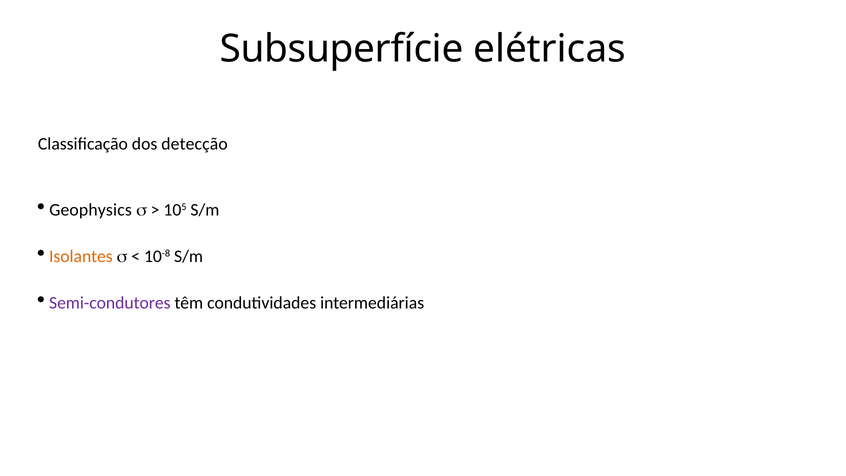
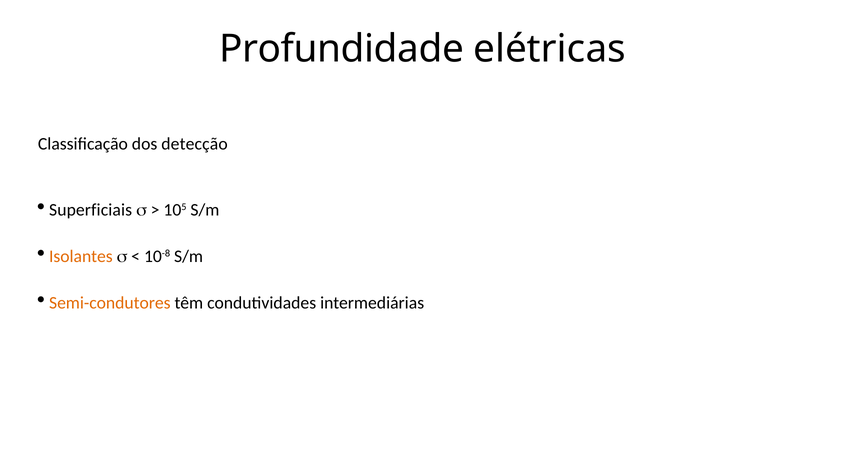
Subsuperfície: Subsuperfície -> Profundidade (342, 49)
Geophysics: Geophysics -> Superficiais (91, 210)
Semi-condutores colour: purple -> orange (110, 303)
